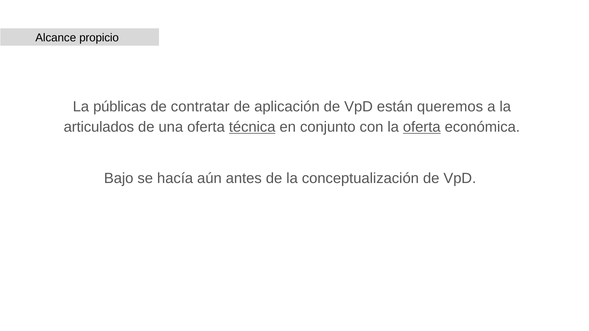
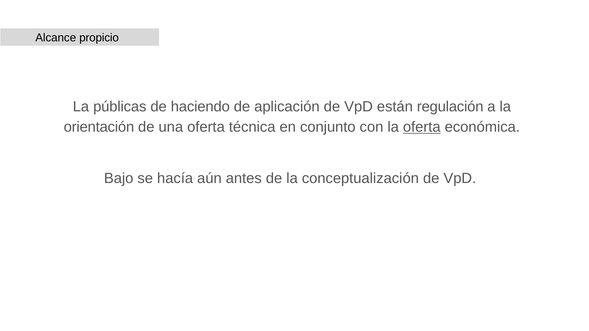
contratar: contratar -> haciendo (200, 107)
queremos: queremos -> regulación (450, 107)
articulados: articulados -> orientación (99, 127)
técnica underline: present -> none (252, 127)
